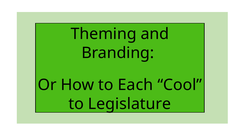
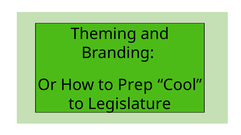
Each: Each -> Prep (135, 85)
